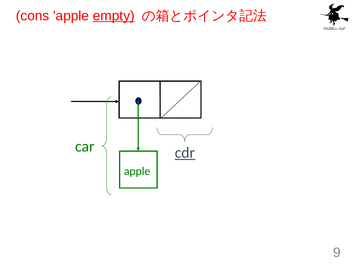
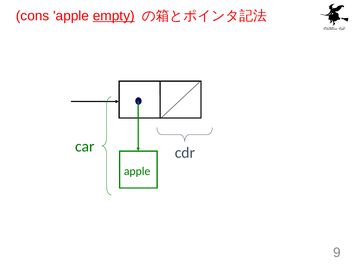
cdr underline: present -> none (185, 153)
